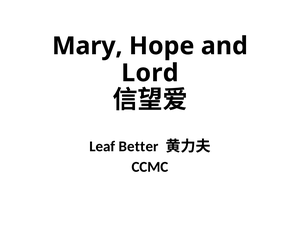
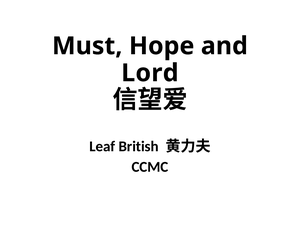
Mary: Mary -> Must (87, 46)
Better: Better -> British (139, 147)
